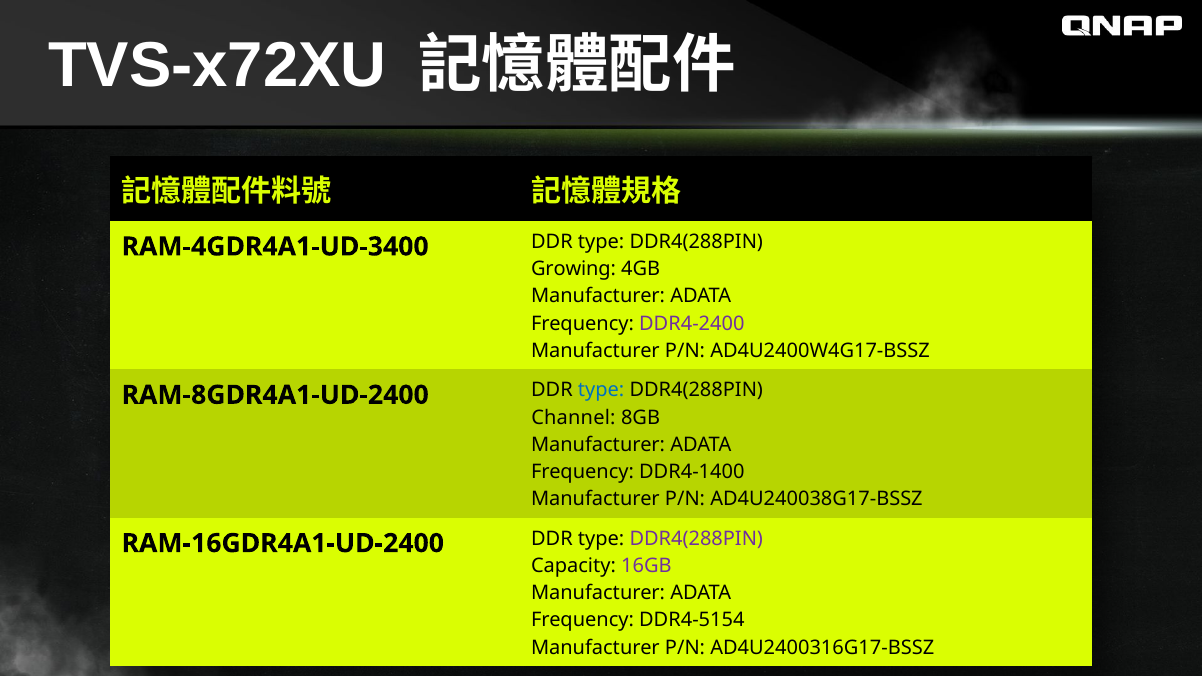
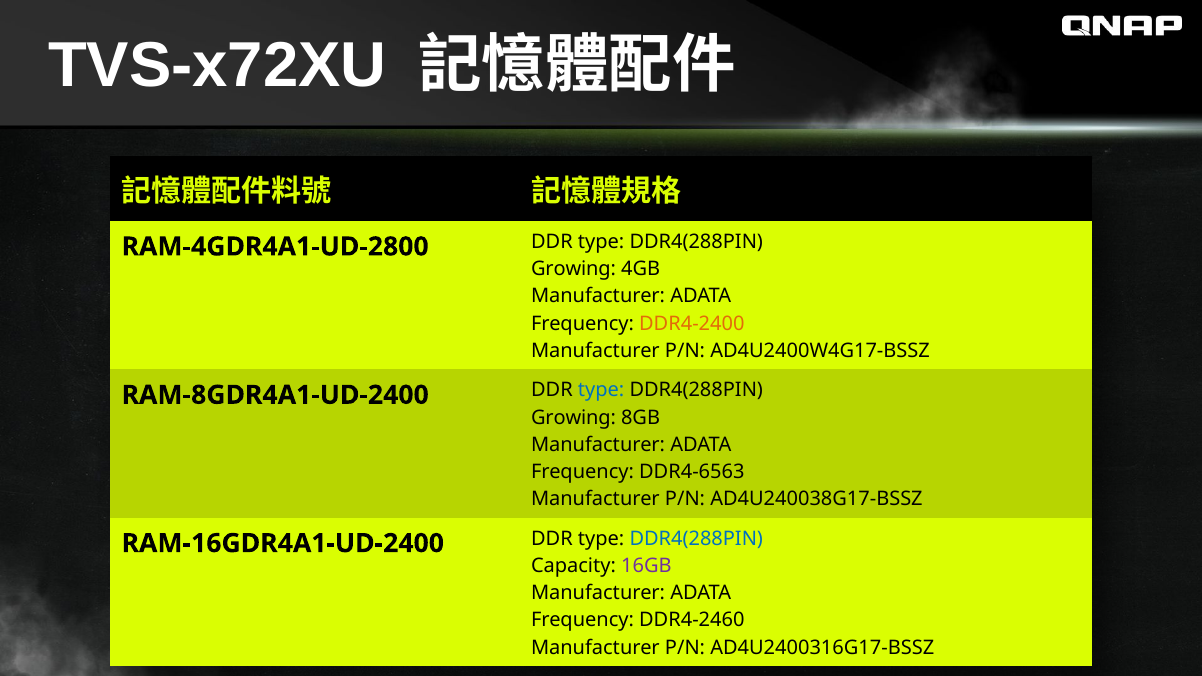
RAM-4GDR4A1-UD-3400: RAM-4GDR4A1-UD-3400 -> RAM-4GDR4A1-UD-2800 (275, 247)
DDR4-2400 colour: purple -> orange (692, 324)
Channel: Channel -> Growing (574, 418)
DDR4-1400: DDR4-1400 -> DDR4-6563 (692, 472)
DDR4(288PIN colour: purple -> blue (696, 539)
DDR4-5154: DDR4-5154 -> DDR4-2460 (692, 620)
